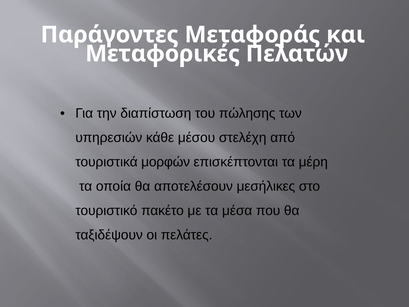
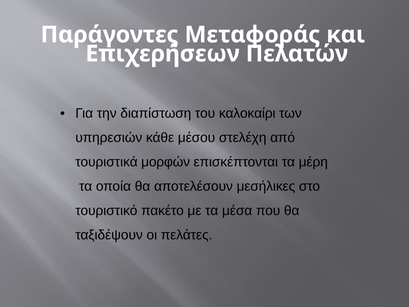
Μεταφορικές: Μεταφορικές -> Επιχερήσεων (163, 54)
πώλησης: πώλησης -> καλοκαίρι (247, 113)
